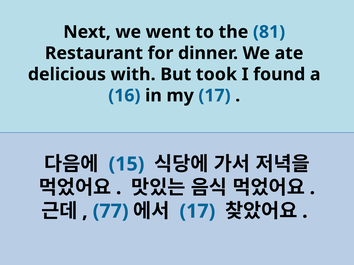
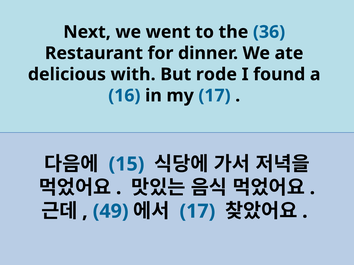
81: 81 -> 36 (269, 32)
took: took -> rode (216, 75)
77: 77 -> 49 (111, 212)
